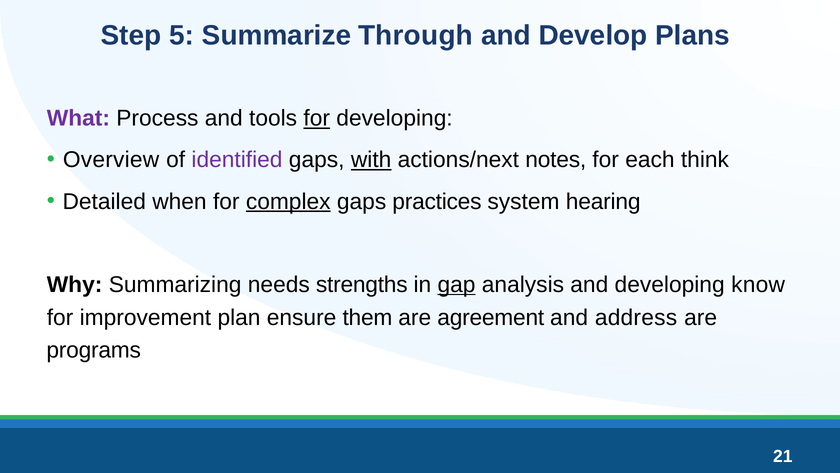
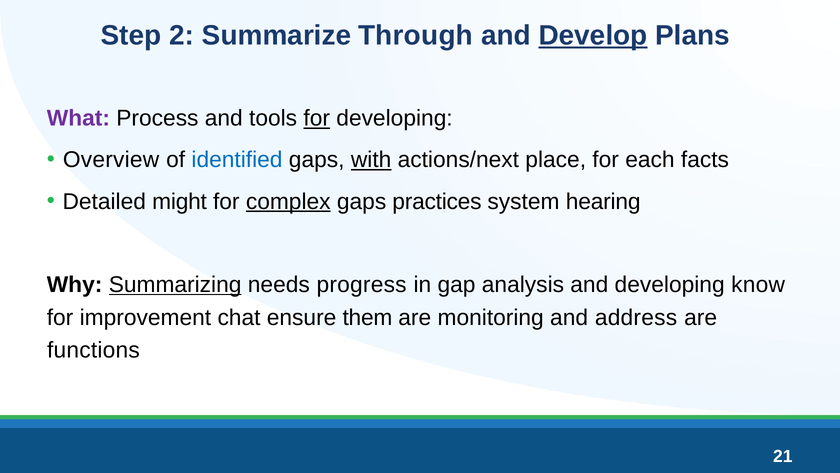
5: 5 -> 2 (182, 35)
Develop underline: none -> present (593, 35)
identified colour: purple -> blue (237, 160)
notes: notes -> place (556, 160)
think: think -> facts (705, 160)
when: when -> might (180, 201)
Summarizing underline: none -> present (175, 284)
strengths: strengths -> progress (362, 284)
gap underline: present -> none (457, 284)
plan: plan -> chat (239, 317)
agreement: agreement -> monitoring (491, 317)
programs: programs -> functions (93, 350)
